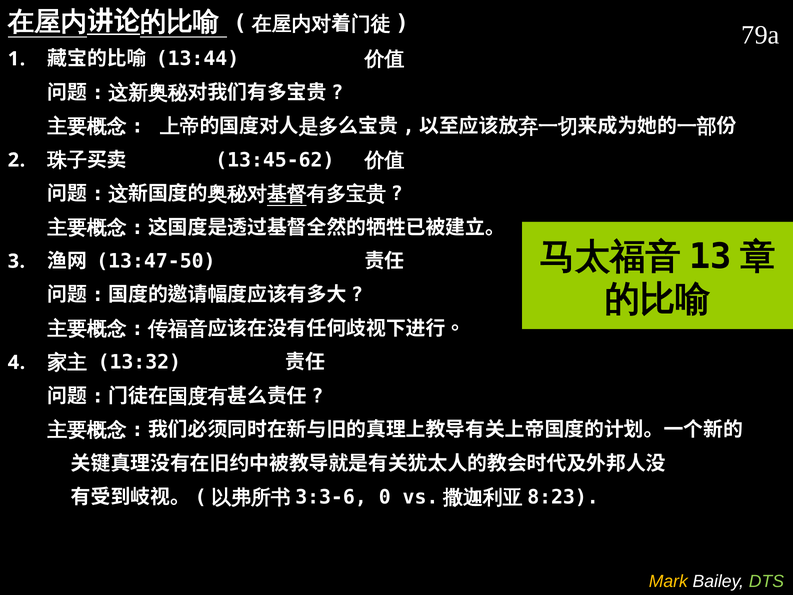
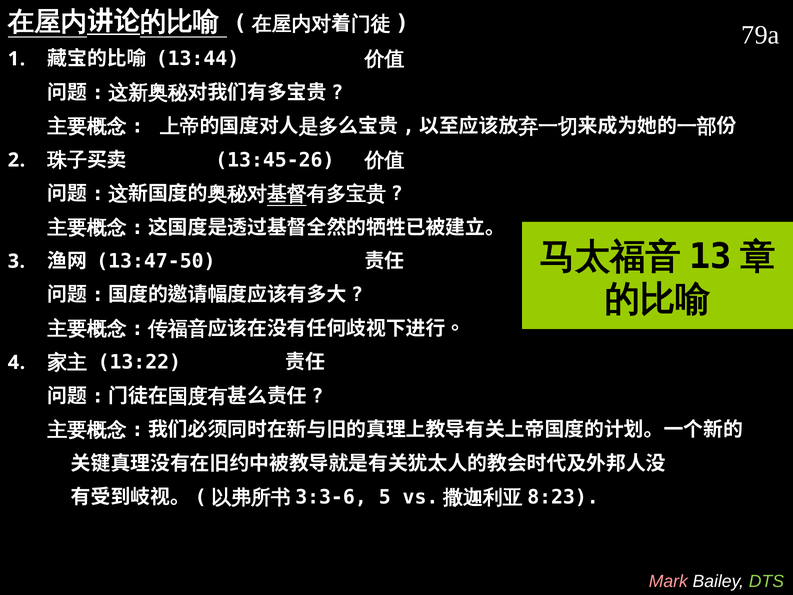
13:45-62: 13:45-62 -> 13:45-26 (275, 160)
13:32: 13:32 -> 13:22 (139, 362)
0: 0 -> 5 (385, 497)
Mark colour: yellow -> pink (668, 581)
